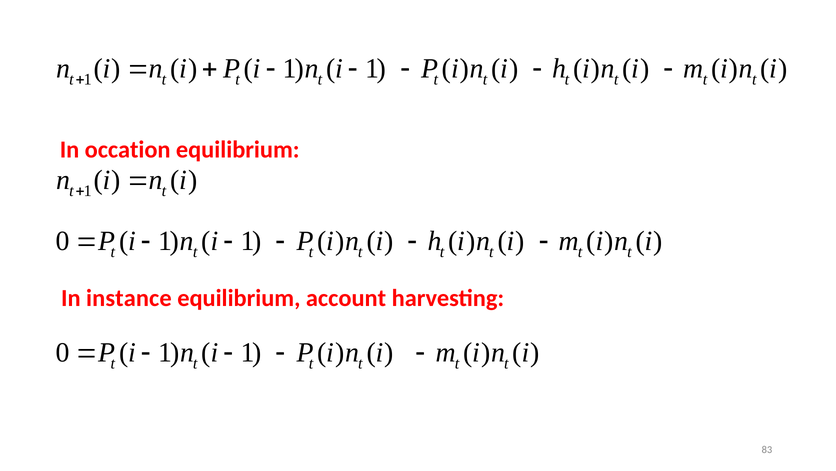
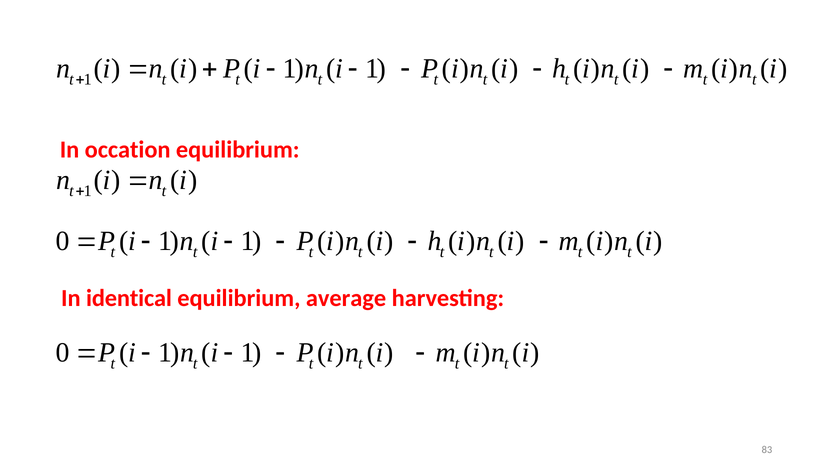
instance: instance -> identical (129, 298)
account: account -> average (346, 298)
